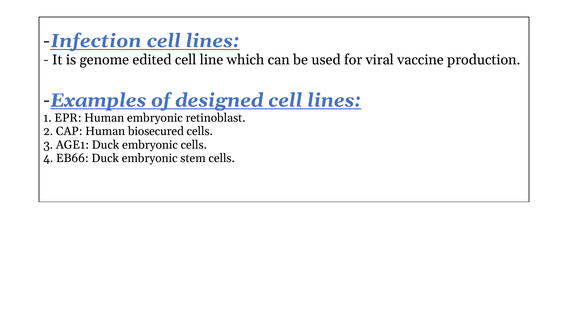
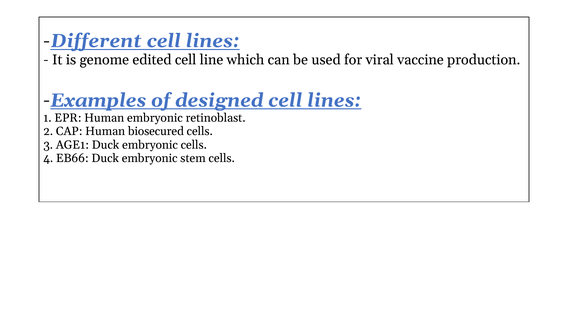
Infection: Infection -> Different (96, 41)
